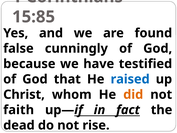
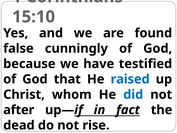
15:85: 15:85 -> 15:10 (34, 17)
did colour: orange -> blue (133, 94)
faith: faith -> after (19, 110)
